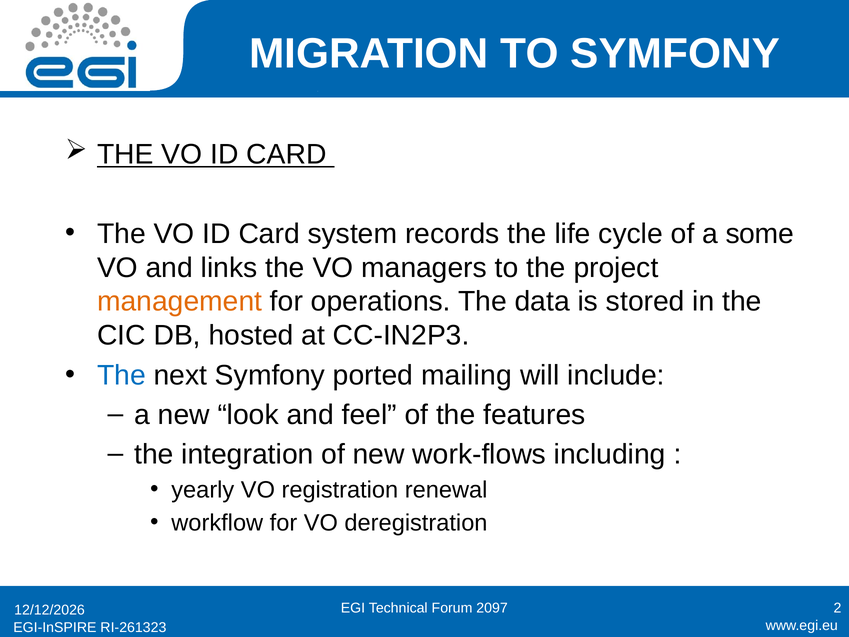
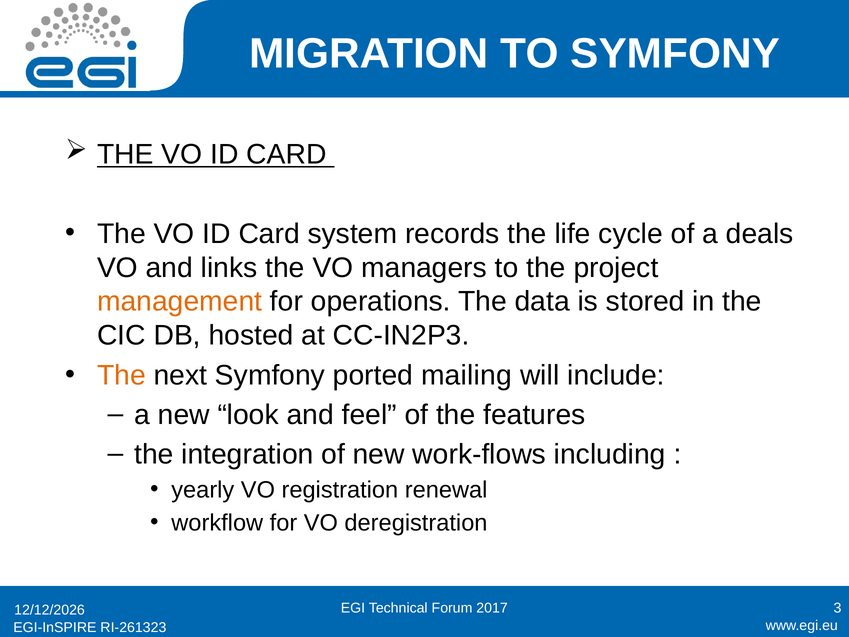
some: some -> deals (760, 234)
The colour: blue -> orange (121, 375)
2097: 2097 -> 2017 (492, 608)
2: 2 -> 3 (838, 608)
